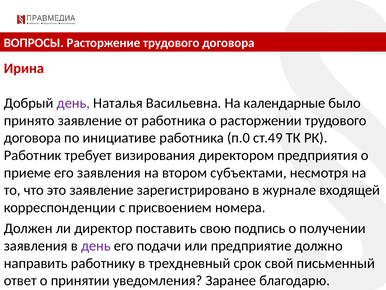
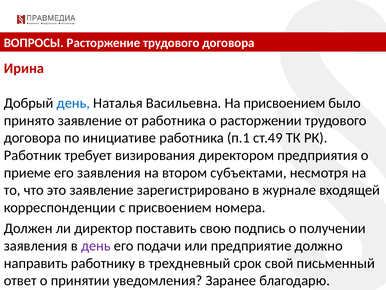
день colour: purple -> blue (73, 103)
На календарные: календарные -> присвоением (285, 103)
п.0: п.0 -> п.1 (239, 138)
